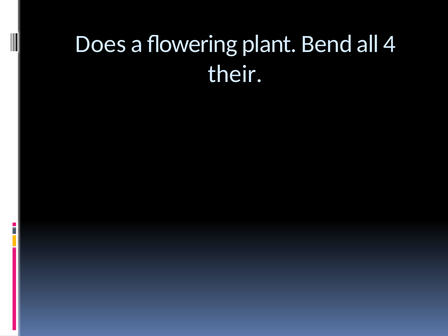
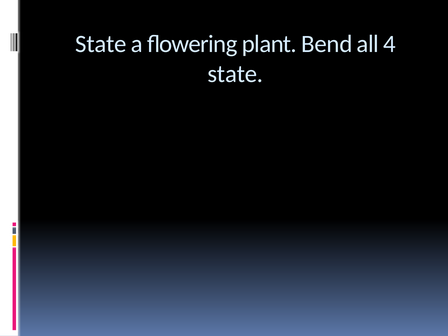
Does: Does -> State (101, 44)
their: their -> state (235, 74)
